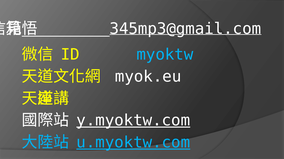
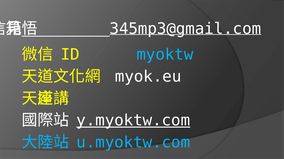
u.myoktw.com underline: present -> none (133, 143)
